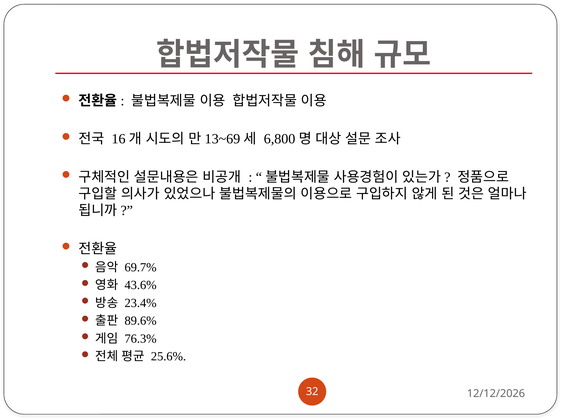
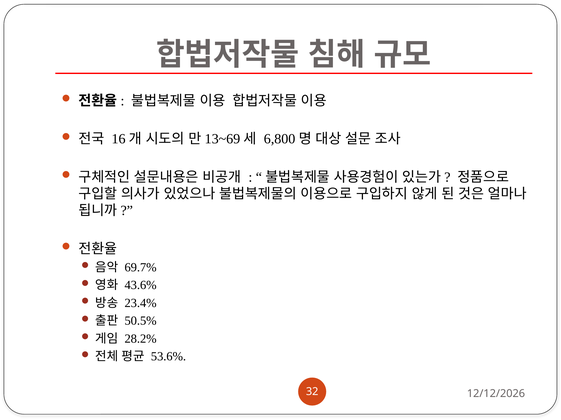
89.6%: 89.6% -> 50.5% (141, 321)
76.3%: 76.3% -> 28.2% (141, 339)
25.6%: 25.6% -> 53.6% (168, 357)
